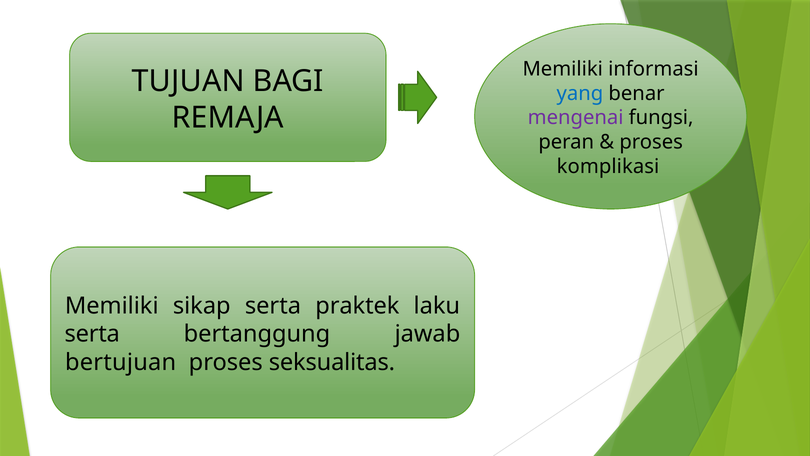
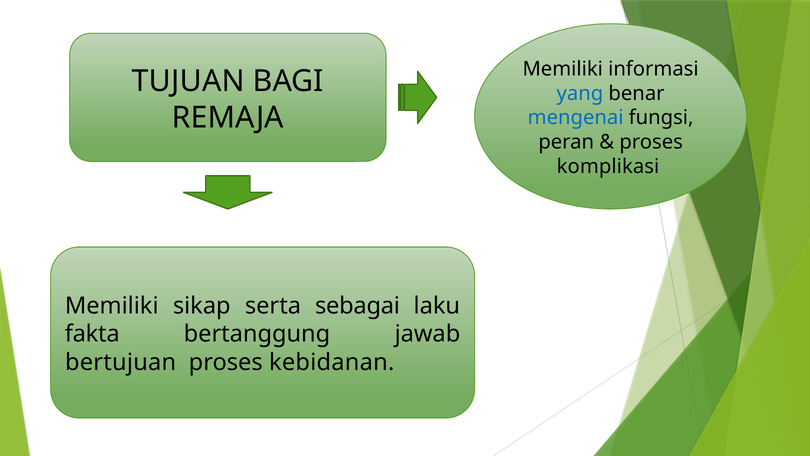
mengenai colour: purple -> blue (576, 118)
praktek: praktek -> sebagai (357, 305)
serta: serta -> fakta (92, 334)
seksualitas: seksualitas -> kebidanan (332, 362)
